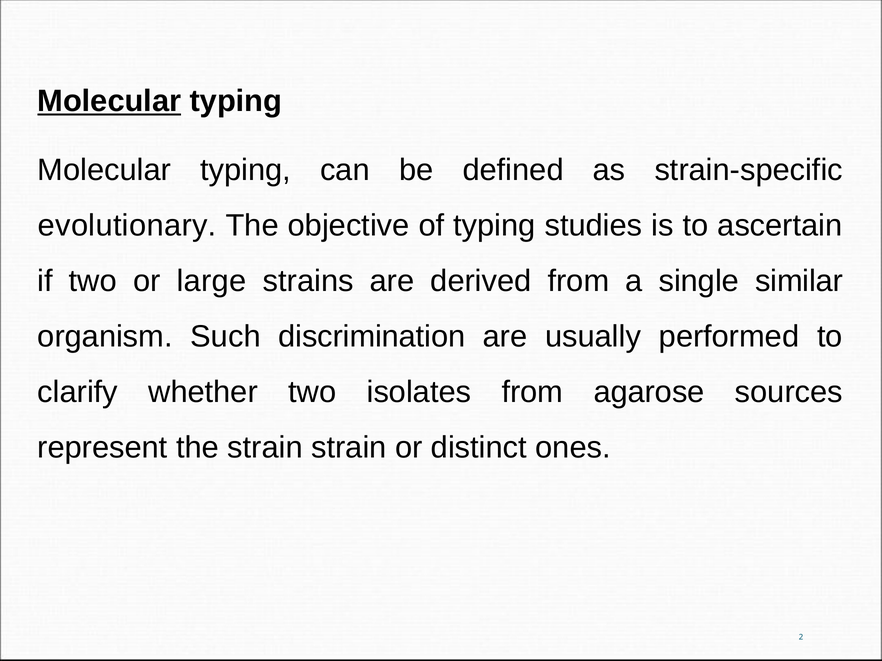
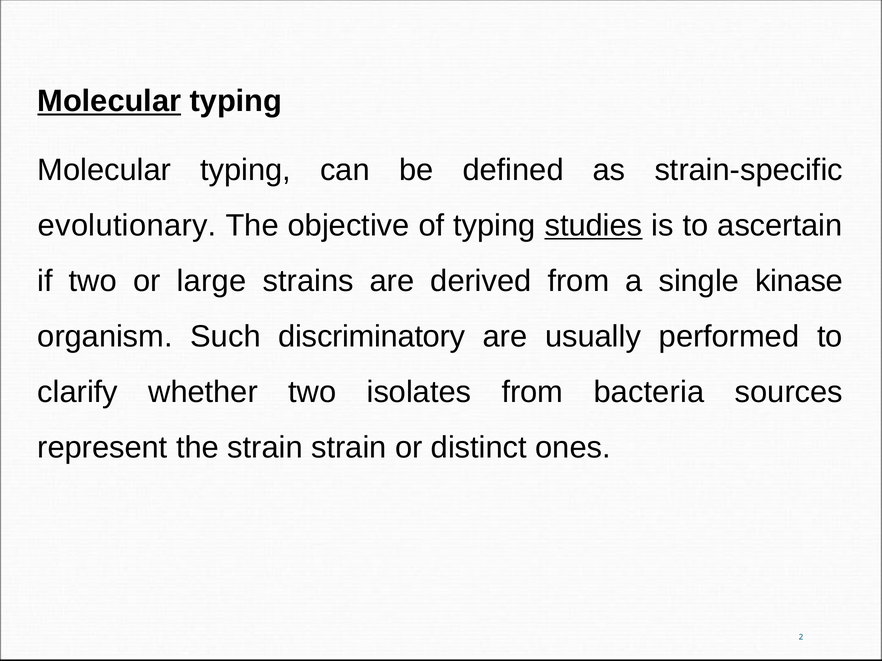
studies underline: none -> present (593, 226)
similar: similar -> kinase (799, 281)
discrimination: discrimination -> discriminatory (372, 337)
agarose: agarose -> bacteria (649, 392)
